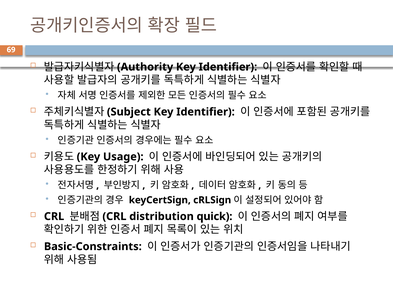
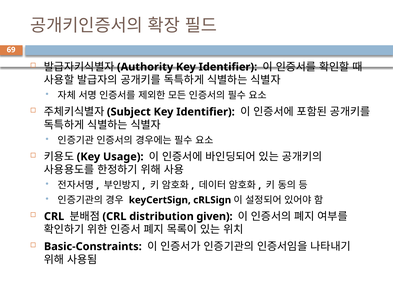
quick: quick -> given (215, 216)
